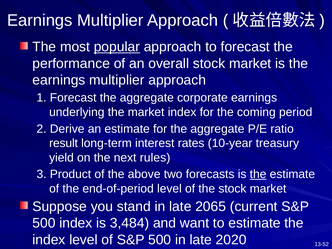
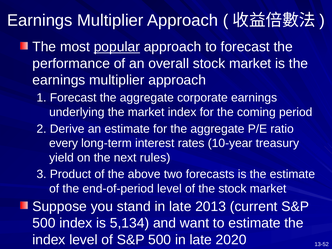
result: result -> every (64, 143)
the underline: present -> none (258, 174)
2065: 2065 -> 2013 (211, 207)
3,484: 3,484 -> 5,134 (130, 223)
